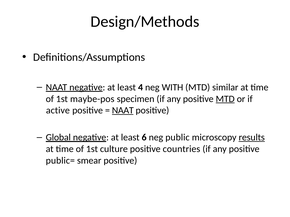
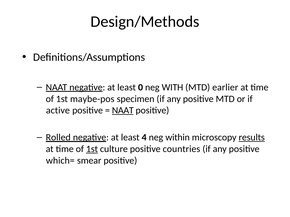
4: 4 -> 0 (141, 87)
similar: similar -> earlier (225, 87)
MTD underline: present -> none (225, 99)
Global: Global -> Rolled (58, 138)
6: 6 -> 4 (144, 138)
public: public -> within (178, 138)
1st underline: none -> present (92, 149)
public=: public= -> which= (60, 161)
